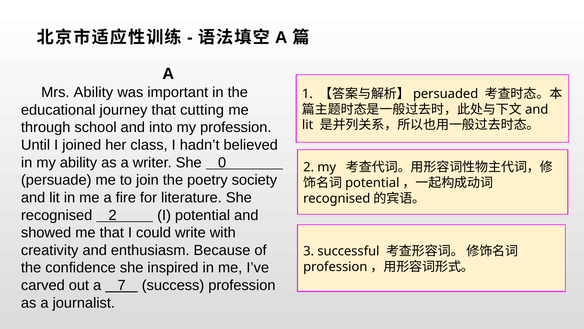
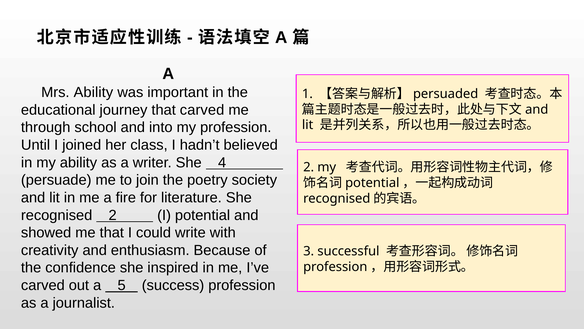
that cutting: cutting -> carved (202, 110)
0: 0 -> 4 (222, 162)
7: 7 -> 5 (122, 285)
